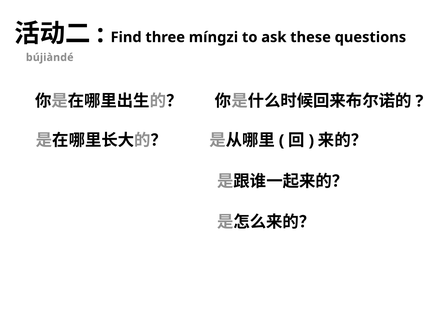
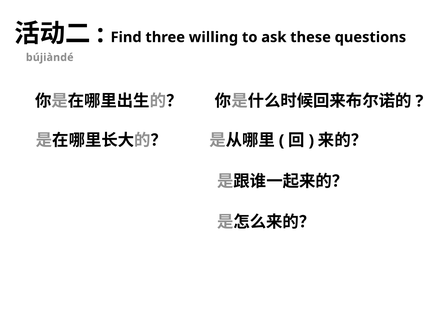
míngzi: míngzi -> willing (213, 37)
